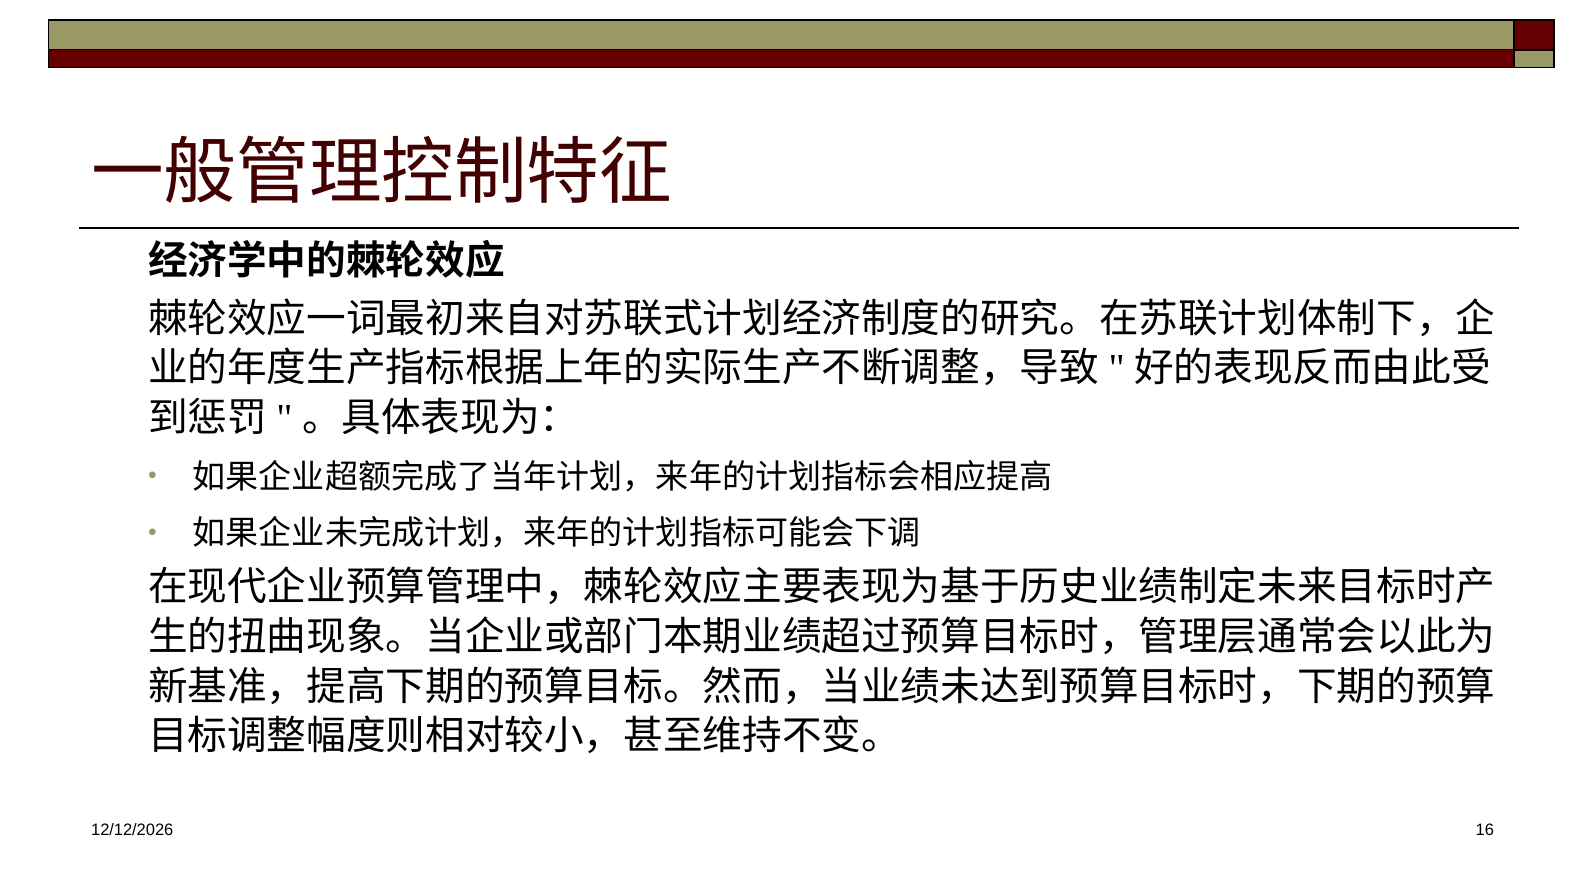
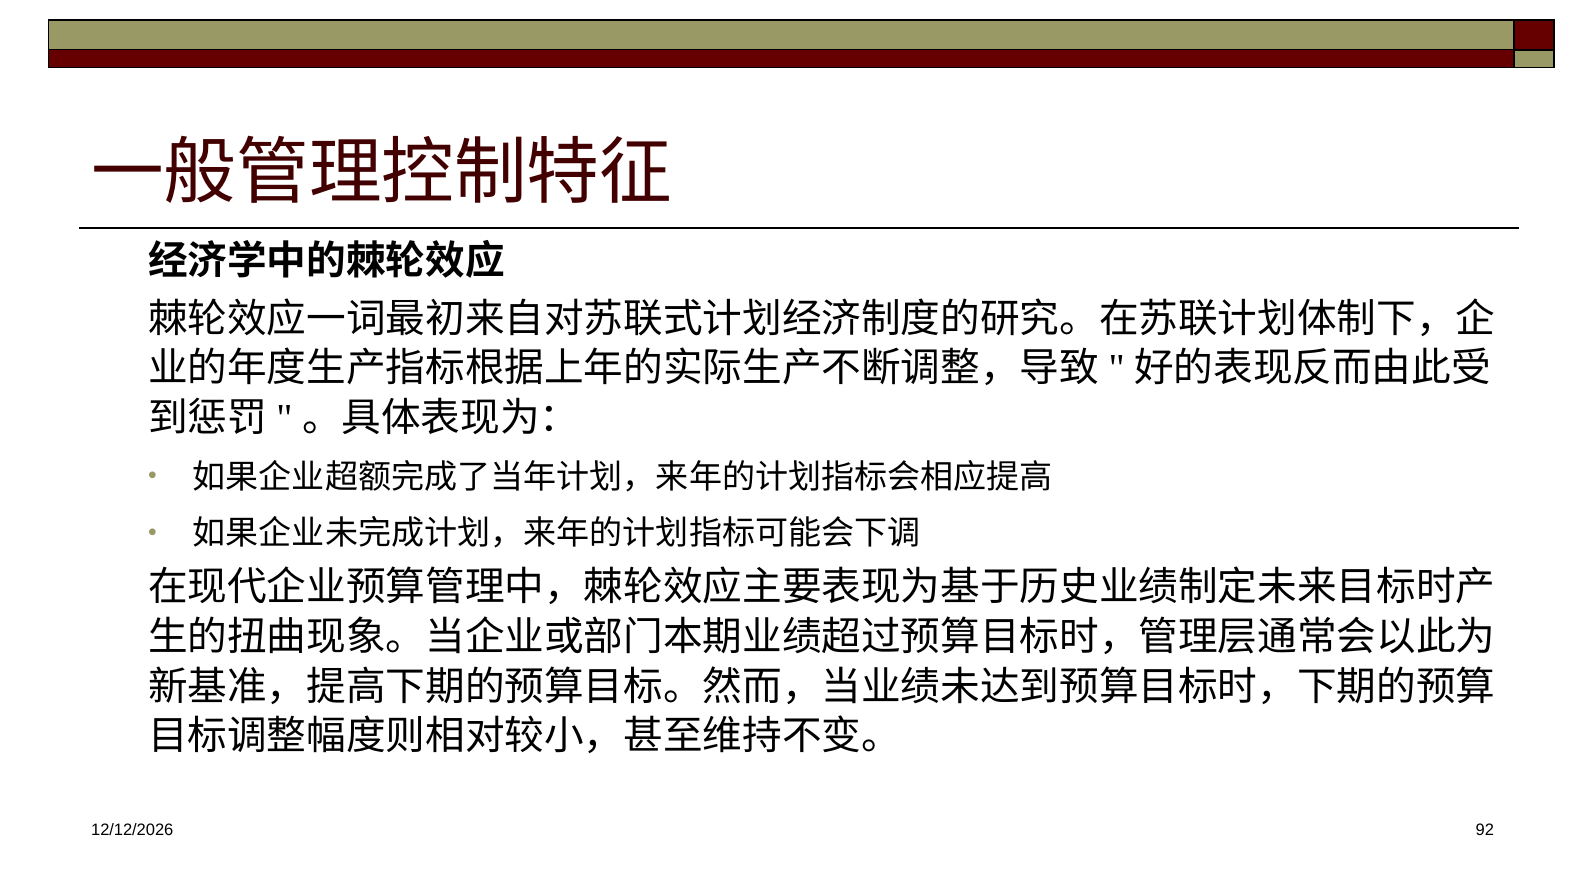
16: 16 -> 92 (1485, 829)
